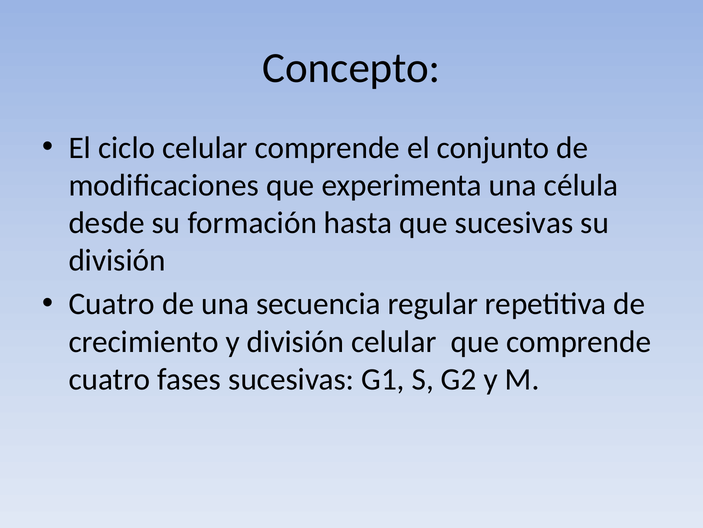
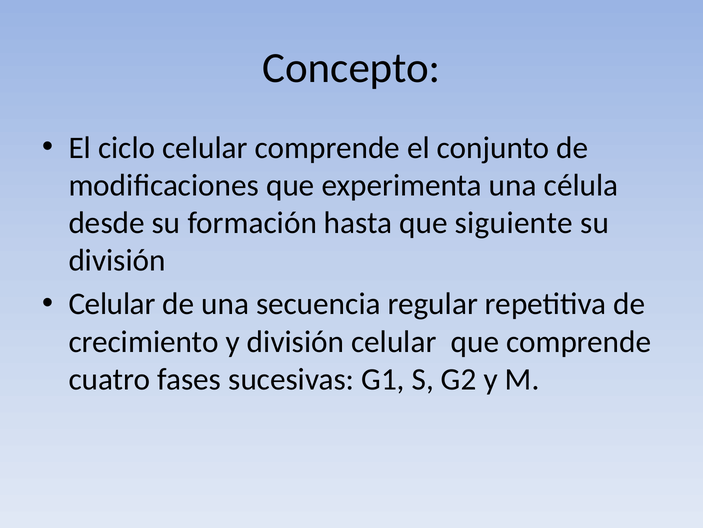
que sucesivas: sucesivas -> siguiente (514, 222)
Cuatro: Cuatro -> Celular (112, 304)
